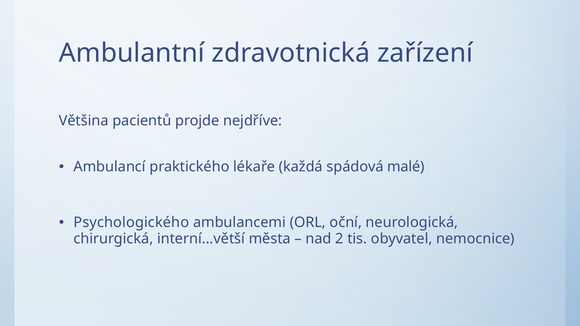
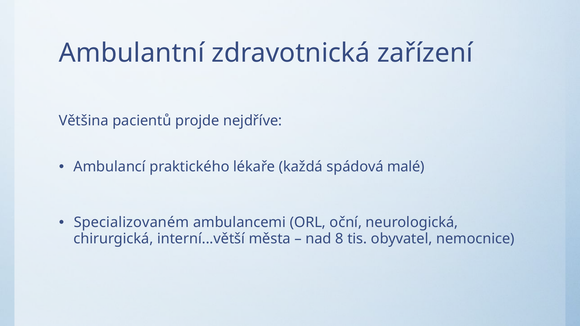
Psychologického: Psychologického -> Specializovaném (131, 223)
2: 2 -> 8 (339, 239)
